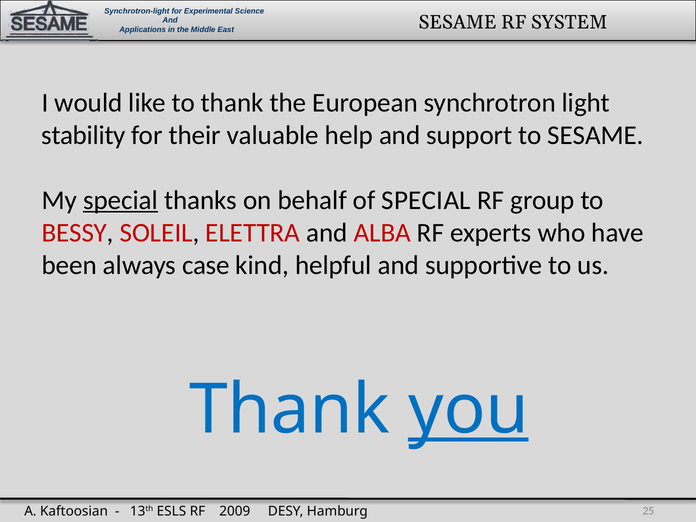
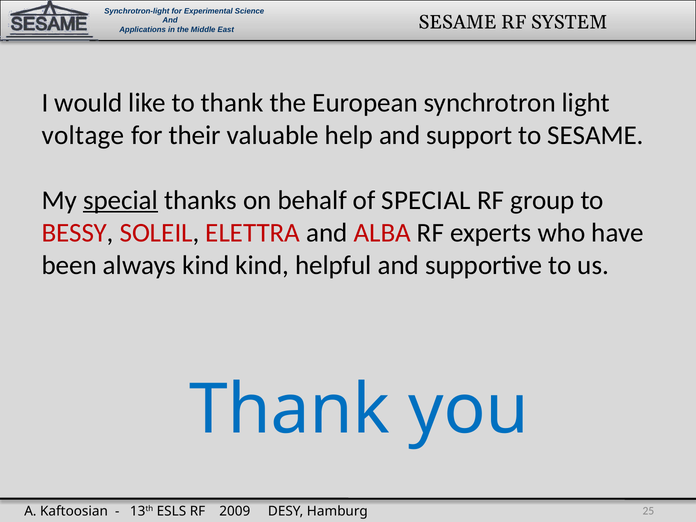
stability: stability -> voltage (83, 135)
always case: case -> kind (206, 265)
you underline: present -> none (468, 410)
